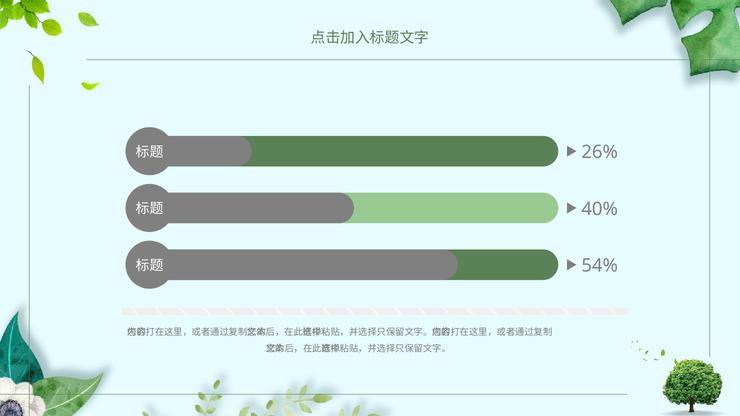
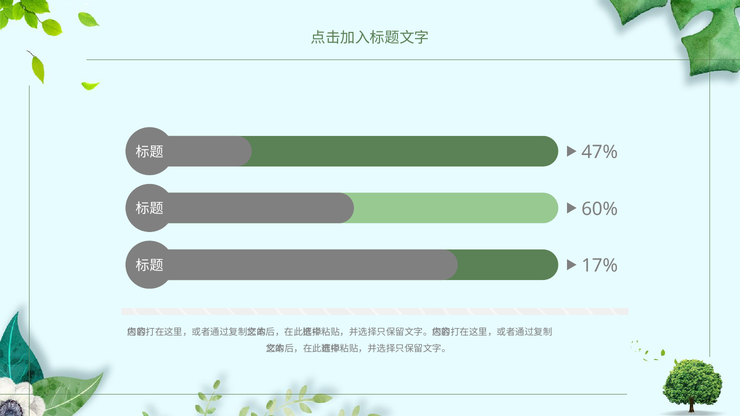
26%: 26% -> 47% (600, 152)
40%: 40% -> 60% (600, 209)
54%: 54% -> 17% (600, 266)
